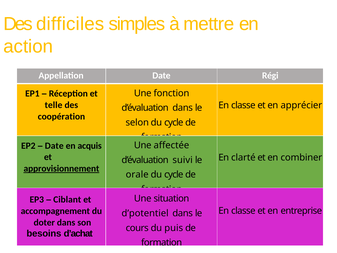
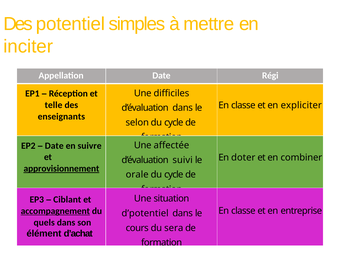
difficiles: difficiles -> potentiel (70, 24)
action: action -> inciter (28, 46)
fonction: fonction -> difficiles (171, 93)
apprécier: apprécier -> expliciter (301, 105)
coopération: coopération -> enseignants (61, 116)
acquis: acquis -> suivre (90, 146)
clarté: clarté -> doter (243, 157)
accompagnement underline: none -> present (55, 211)
doter: doter -> quels (44, 222)
puis: puis -> sera (174, 228)
besoins: besoins -> élément (44, 233)
